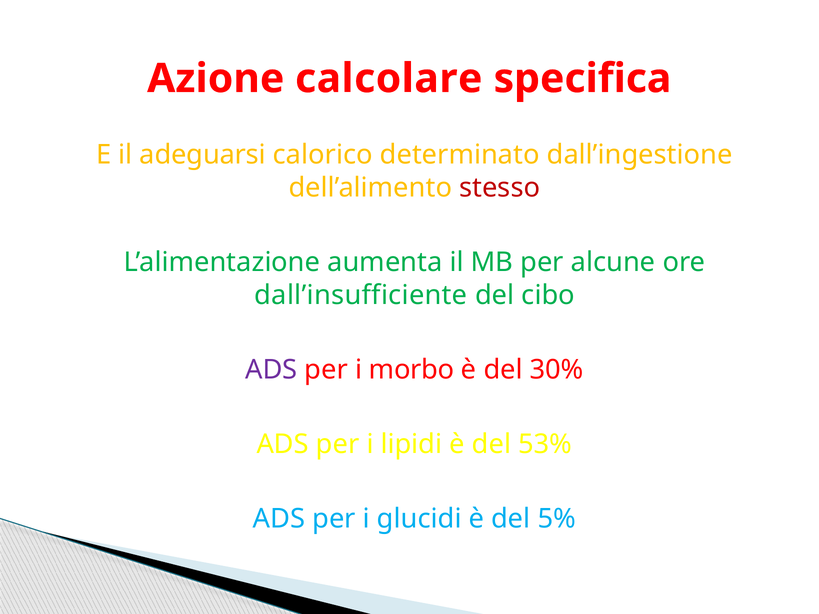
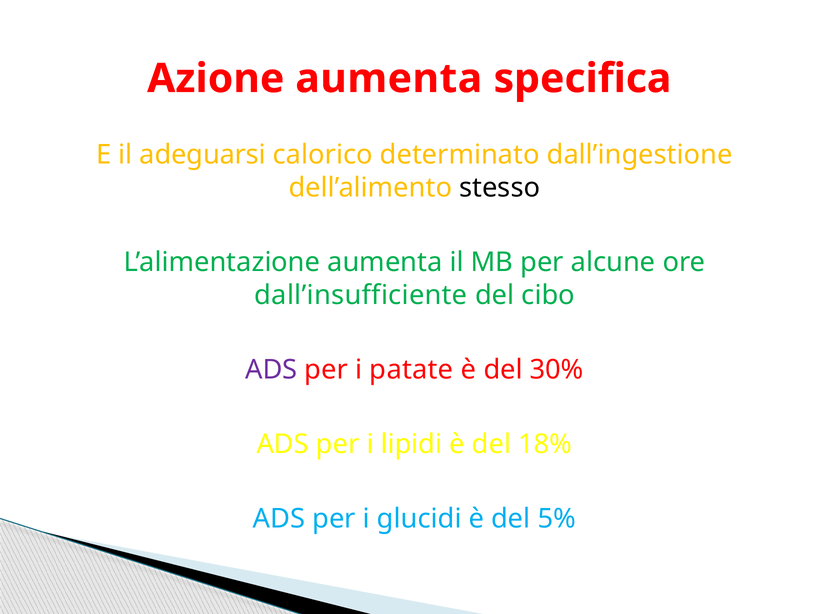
Azione calcolare: calcolare -> aumenta (389, 79)
stesso colour: red -> black (500, 188)
morbo: morbo -> patate (411, 370)
53%: 53% -> 18% (545, 444)
